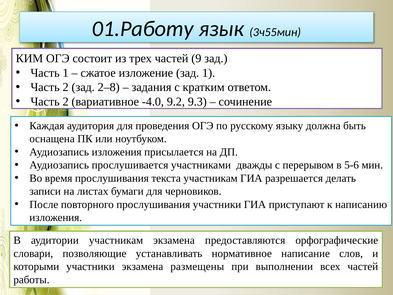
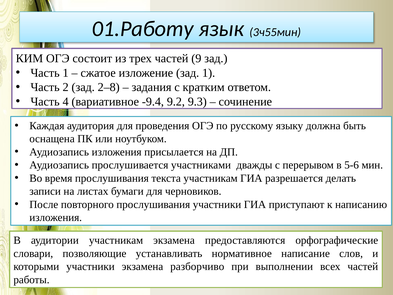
2: 2 -> 4 (66, 102)
-4.0: -4.0 -> -9.4 (153, 102)
размещены: размещены -> разборчиво (197, 266)
